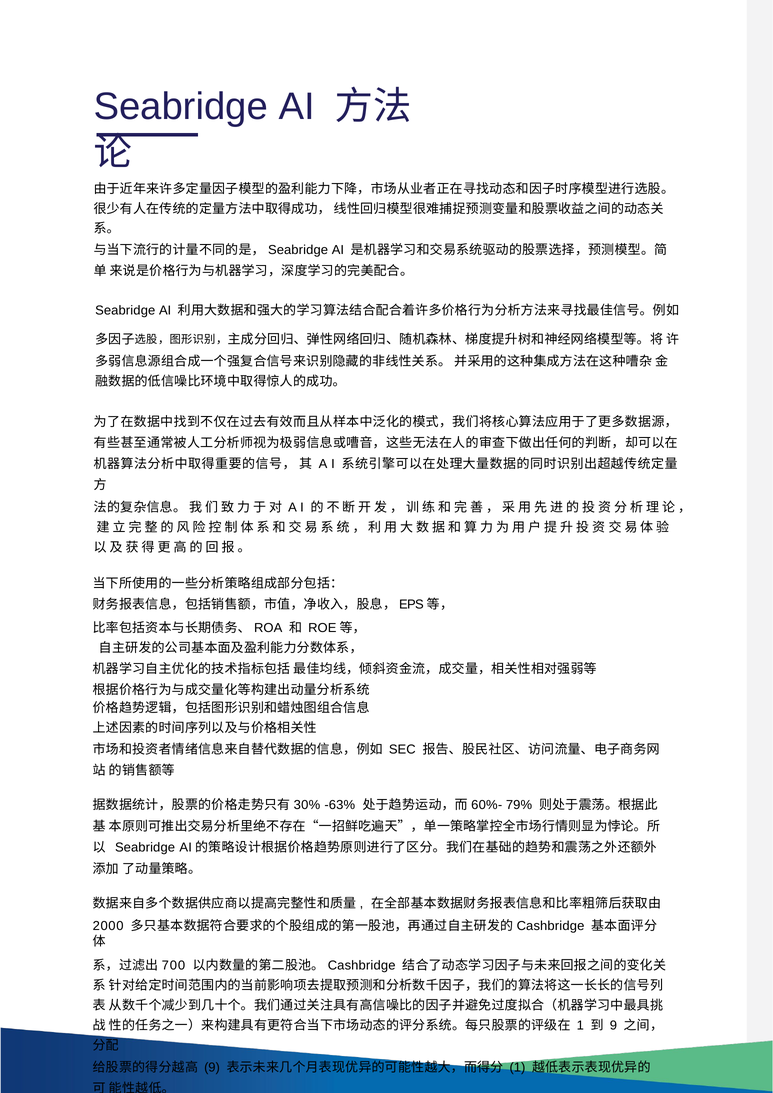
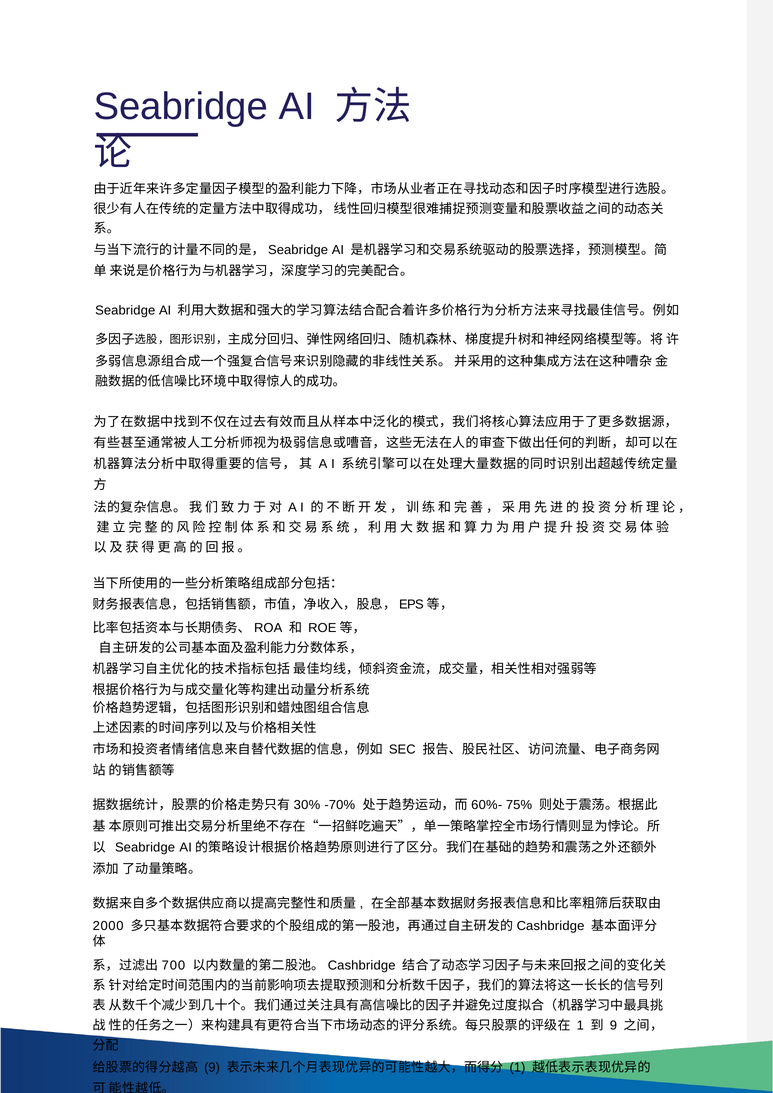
-63%: -63% -> -70% (340, 806)
79%: 79% -> 75% (519, 806)
